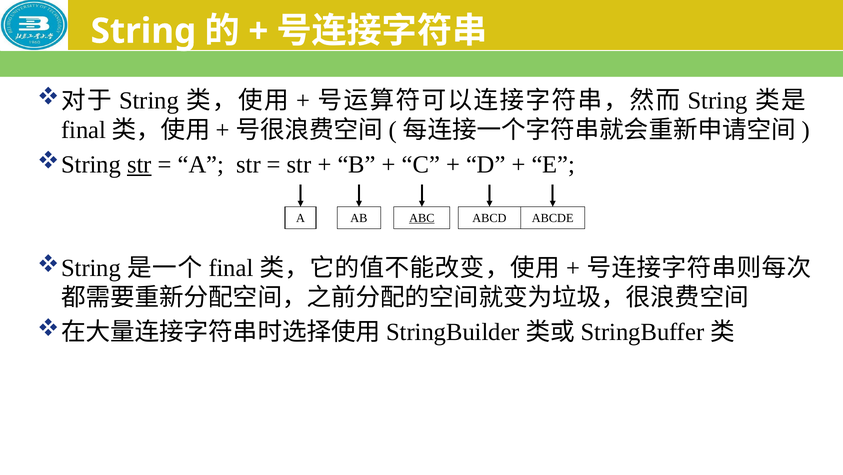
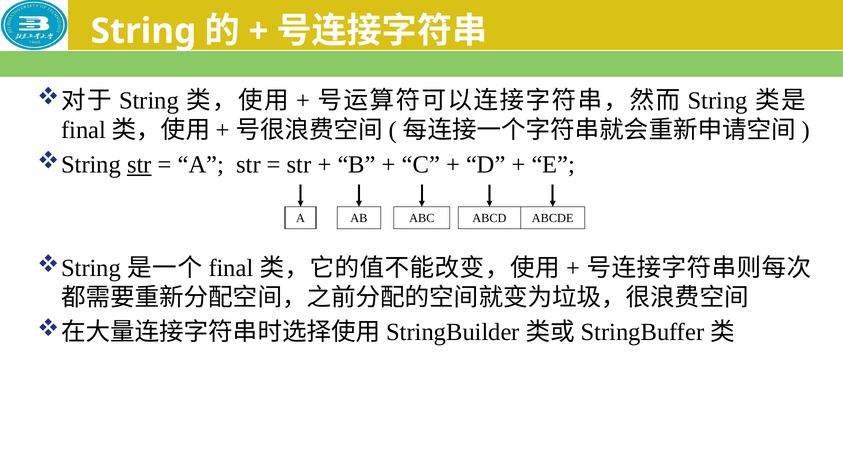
ABC underline: present -> none (422, 218)
